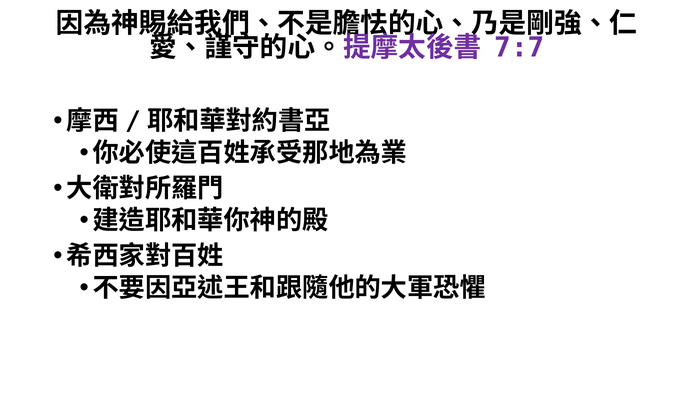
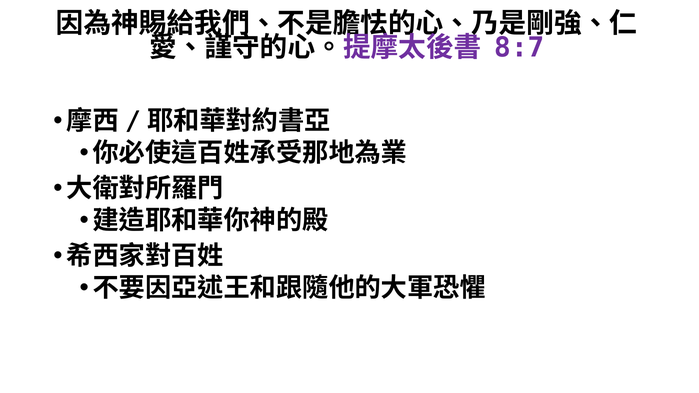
7:7: 7:7 -> 8:7 (519, 48)
